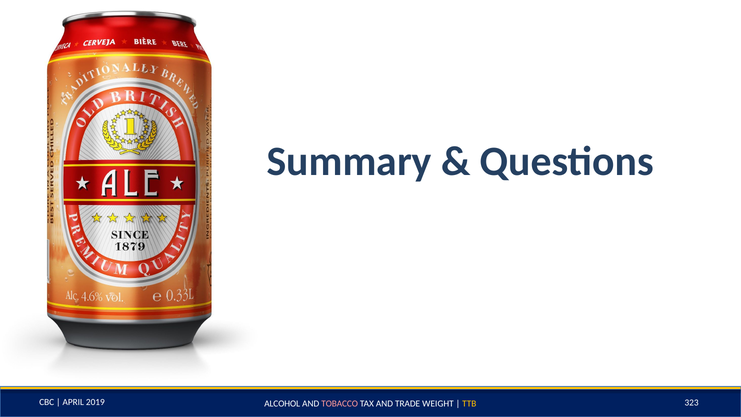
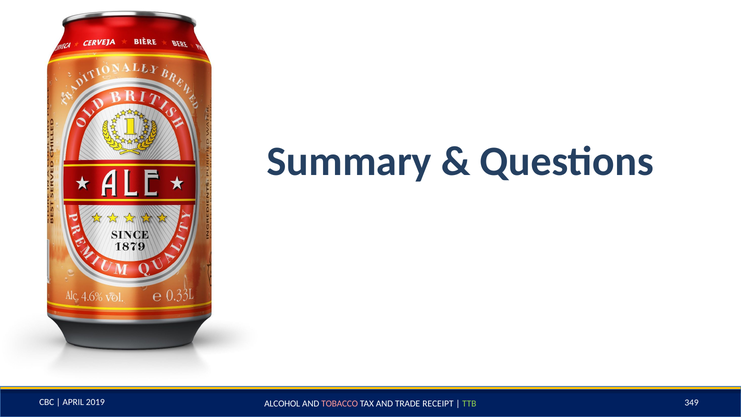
323: 323 -> 349 (692, 403)
WEIGHT: WEIGHT -> RECEIPT (438, 404)
TTB colour: yellow -> light green (469, 404)
